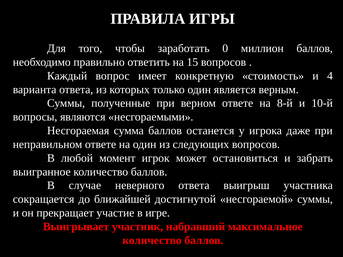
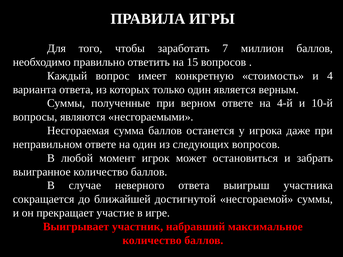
0: 0 -> 7 (225, 48)
8-й: 8-й -> 4-й (285, 103)
